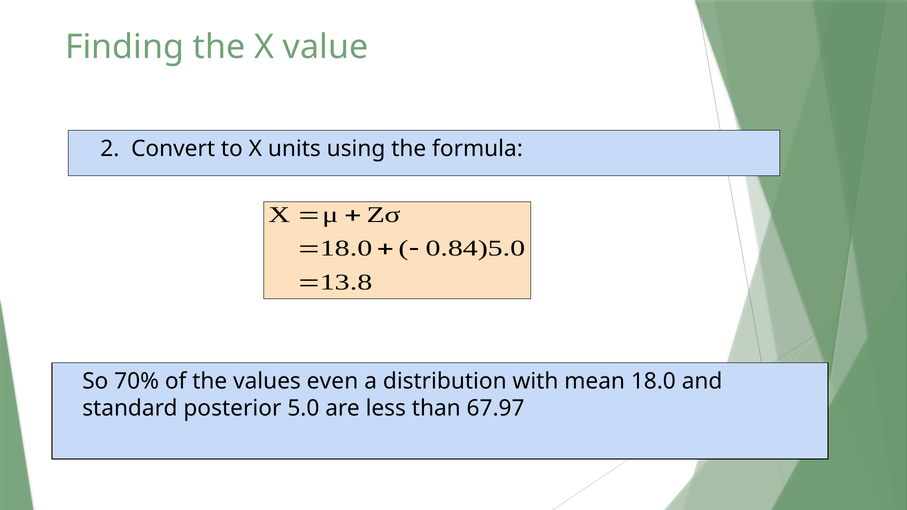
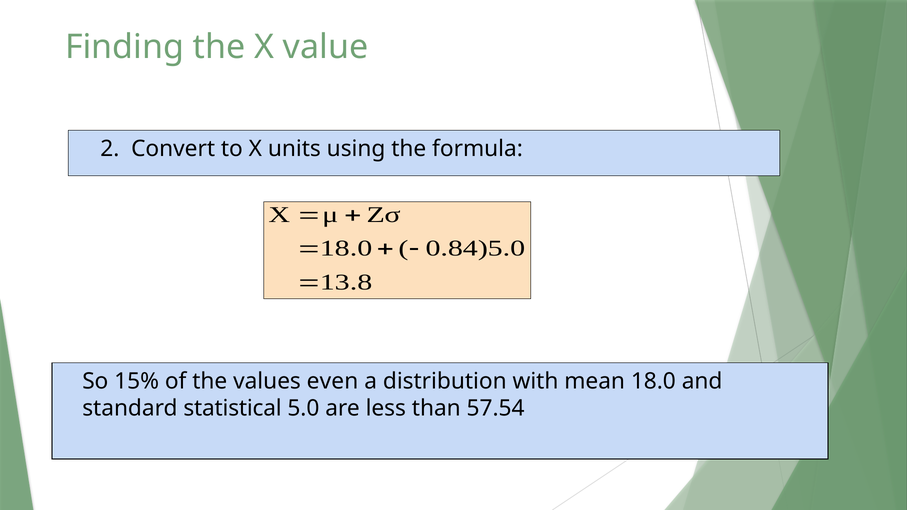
70%: 70% -> 15% (137, 381)
posterior: posterior -> statistical (233, 408)
67.97: 67.97 -> 57.54 (496, 408)
